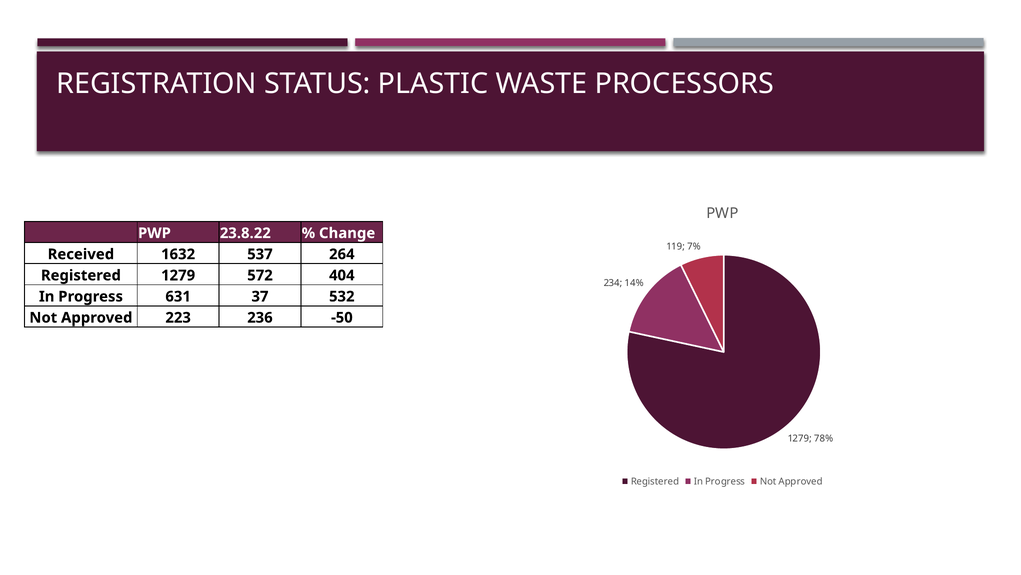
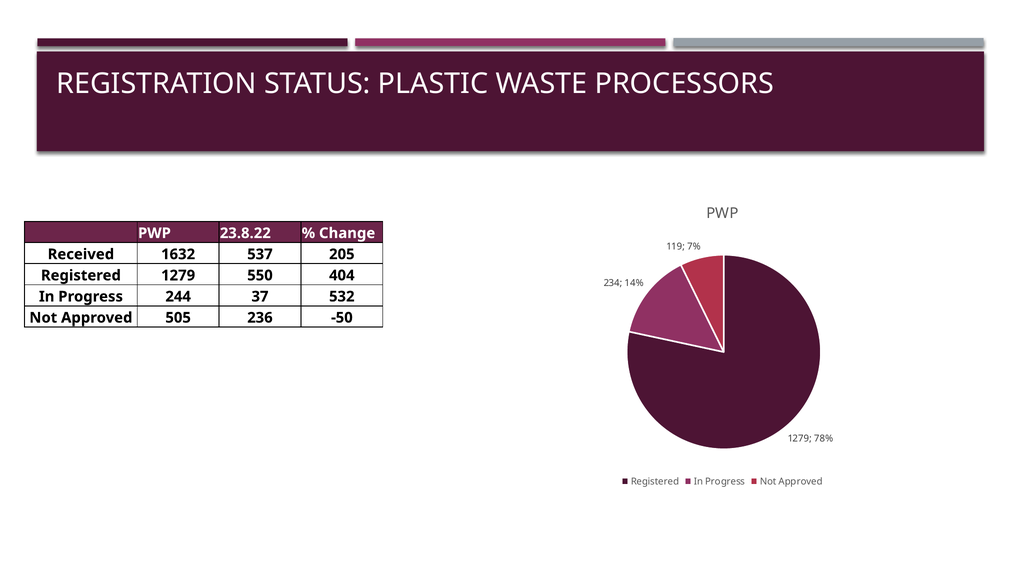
264: 264 -> 205 (342, 254)
572: 572 -> 550 (260, 275)
631: 631 -> 244 (178, 296)
223: 223 -> 505 (178, 317)
